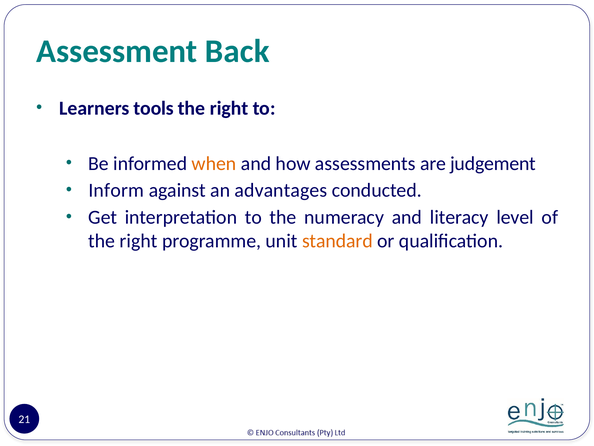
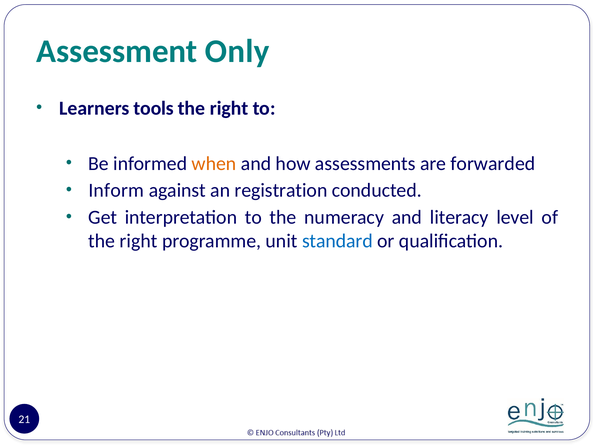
Back: Back -> Only (237, 51)
judgement: judgement -> forwarded (493, 163)
advantages: advantages -> registration (281, 190)
standard colour: orange -> blue (337, 241)
